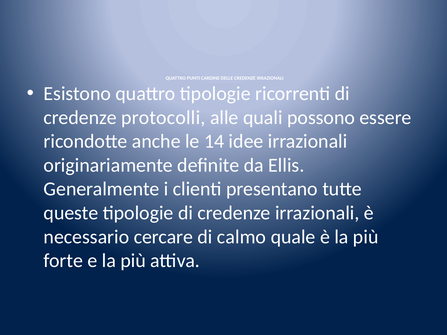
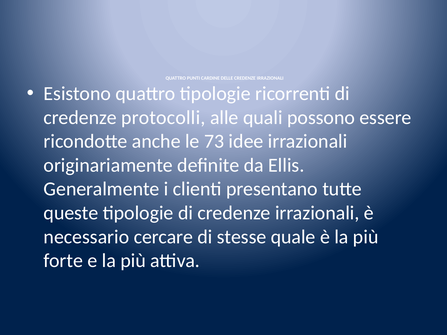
14: 14 -> 73 (214, 142)
calmo: calmo -> stesse (242, 237)
